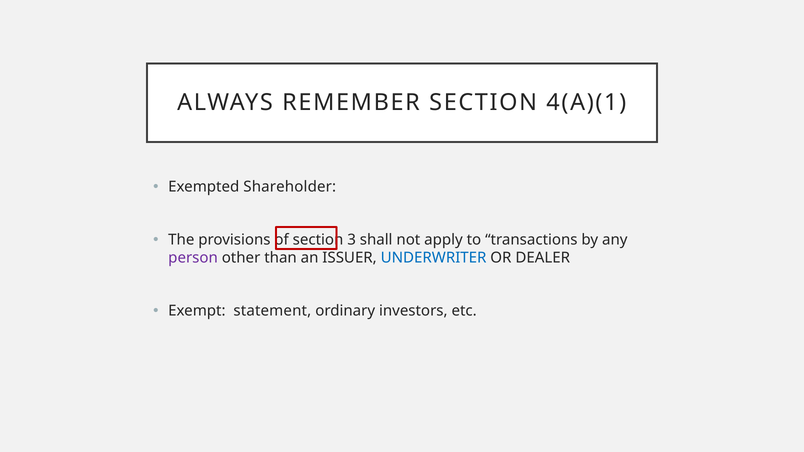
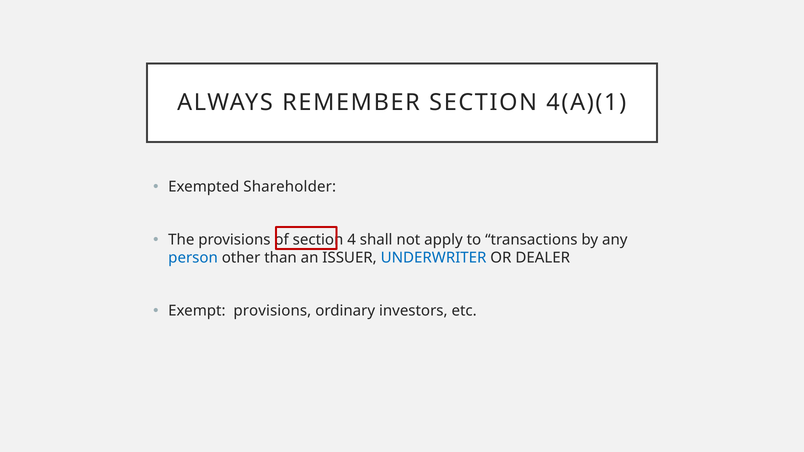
3: 3 -> 4 (352, 240)
person colour: purple -> blue (193, 258)
Exempt statement: statement -> provisions (272, 311)
